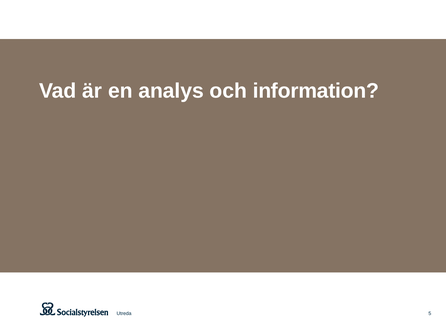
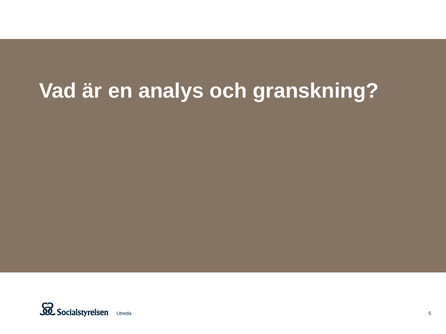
information: information -> granskning (316, 91)
